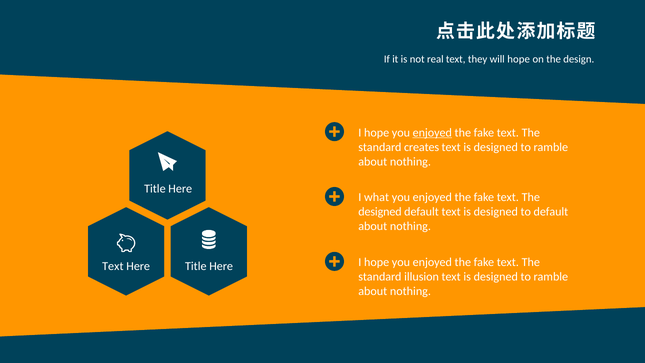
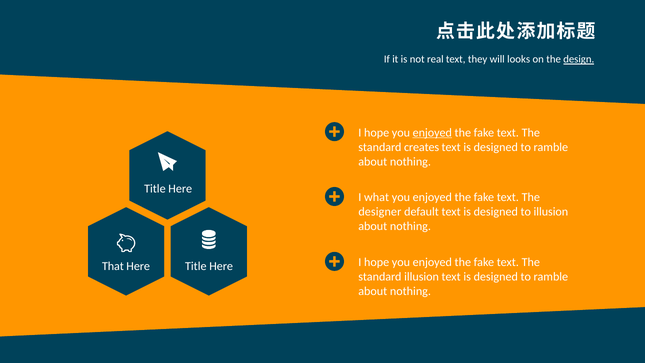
will hope: hope -> looks (519, 59)
design underline: none -> present (579, 59)
designed: designed -> designer (380, 212)
to default: default -> illusion (551, 212)
Text: Text -> That (113, 266)
